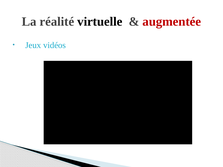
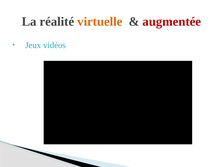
virtuelle colour: black -> orange (100, 22)
